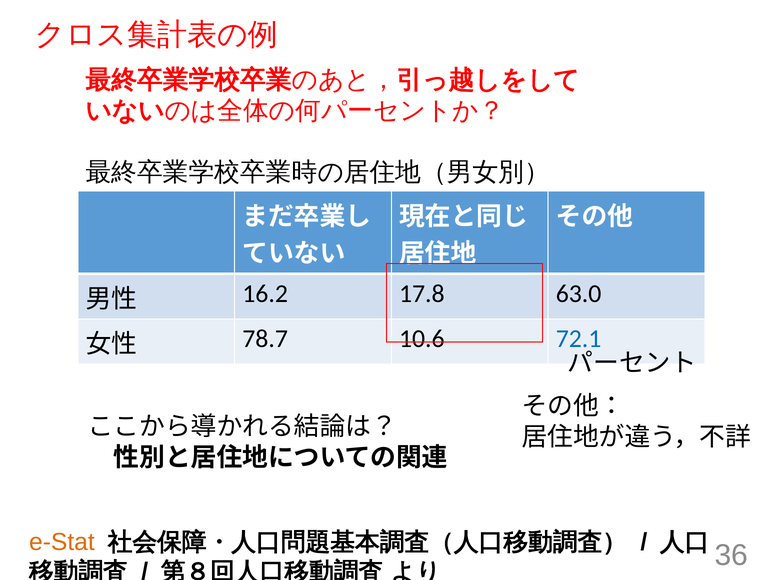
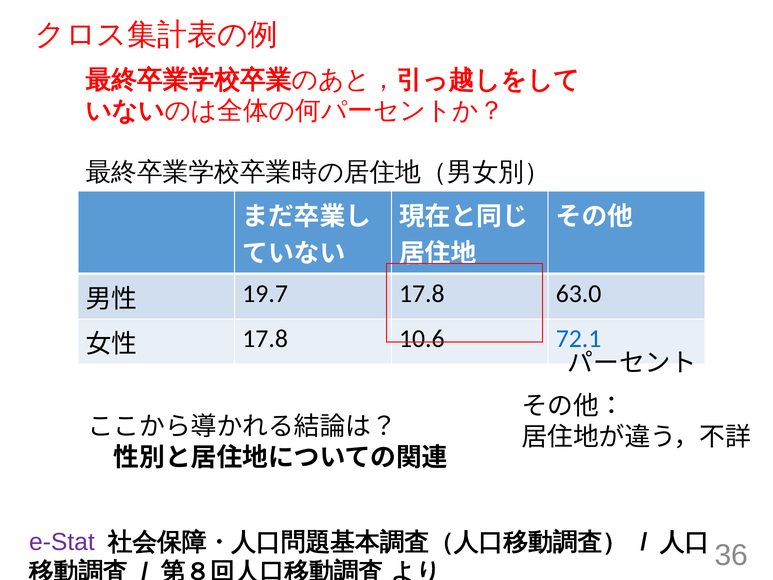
16.2: 16.2 -> 19.7 (265, 294)
78.7: 78.7 -> 17.8 (265, 339)
e-Stat colour: orange -> purple (62, 542)
